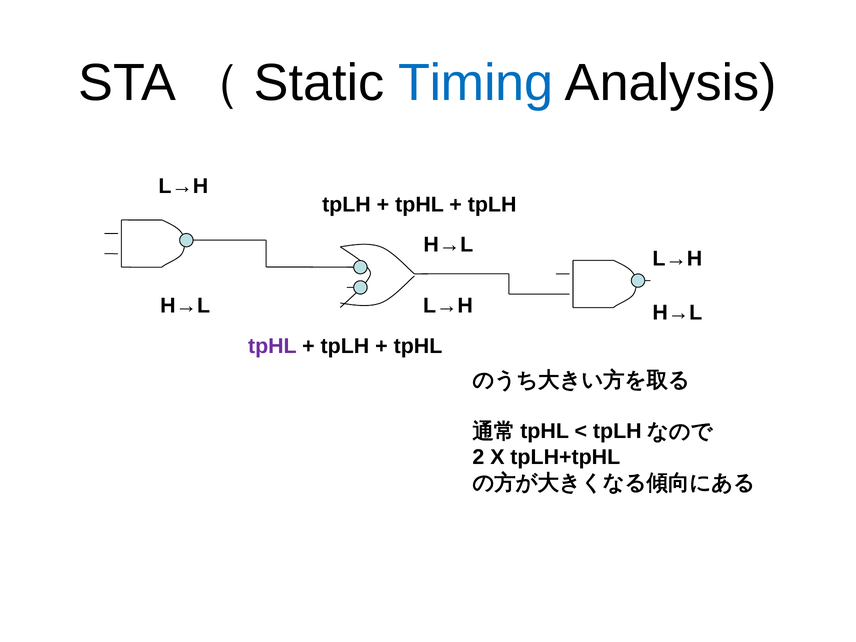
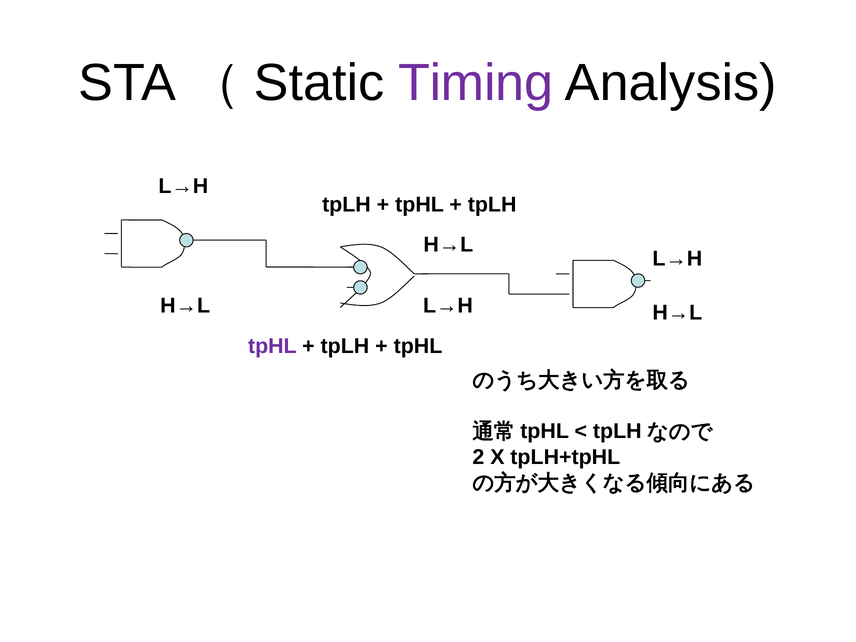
Timing colour: blue -> purple (476, 83)
